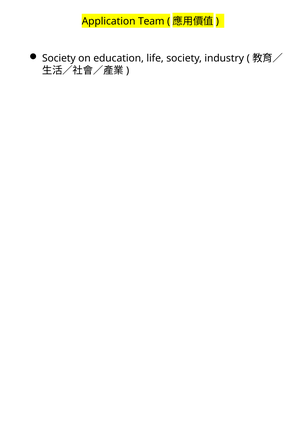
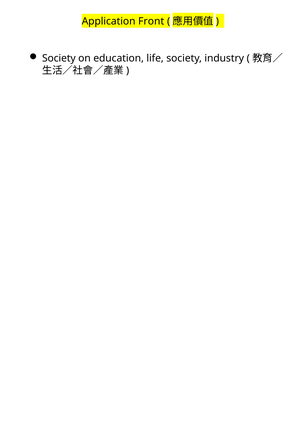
Team: Team -> Front (151, 21)
